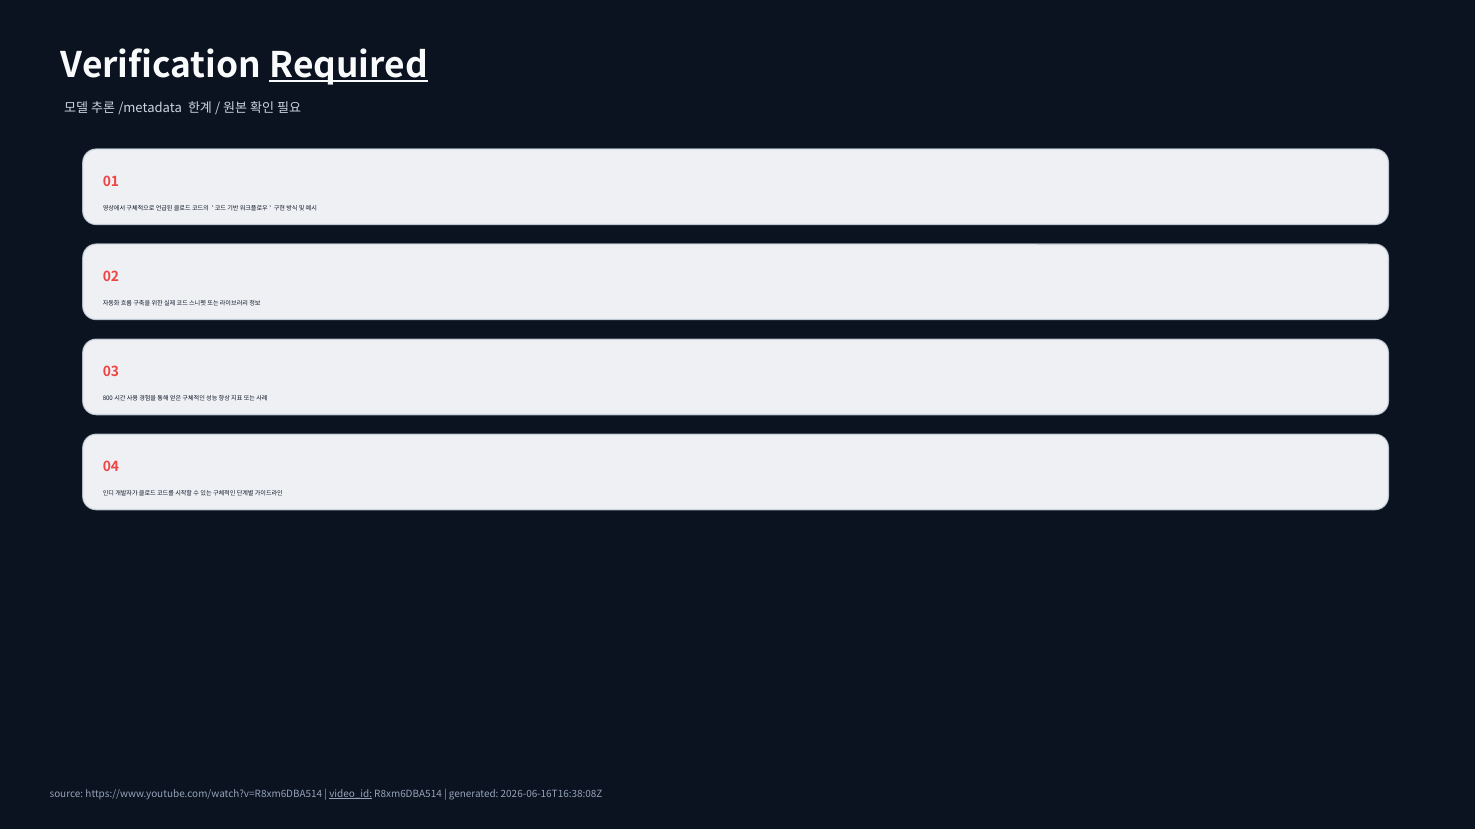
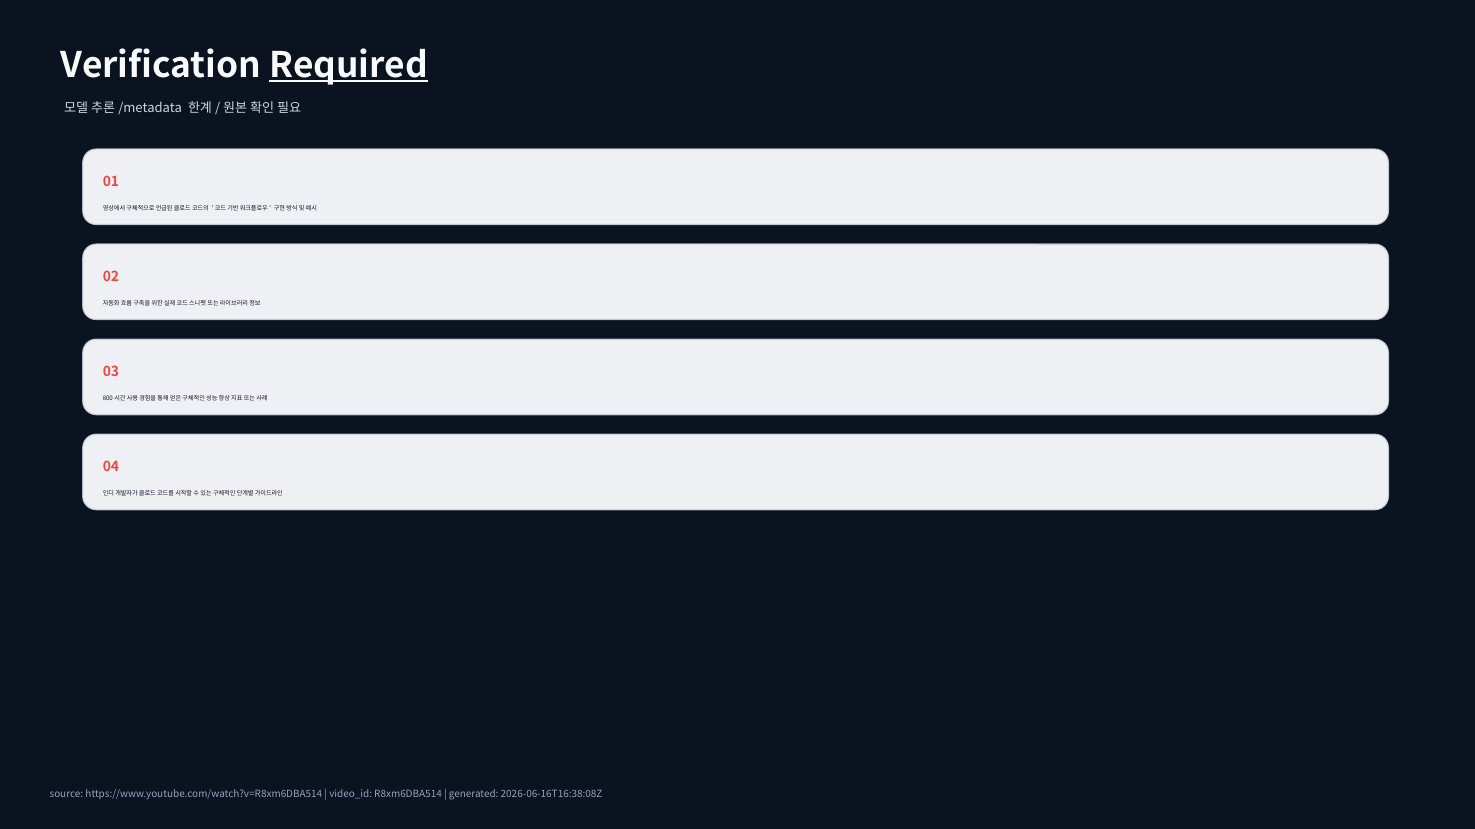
video_id underline: present -> none (351, 794)
